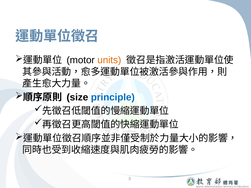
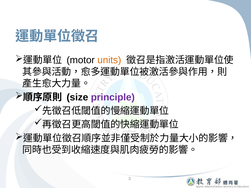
principle colour: blue -> purple (113, 97)
